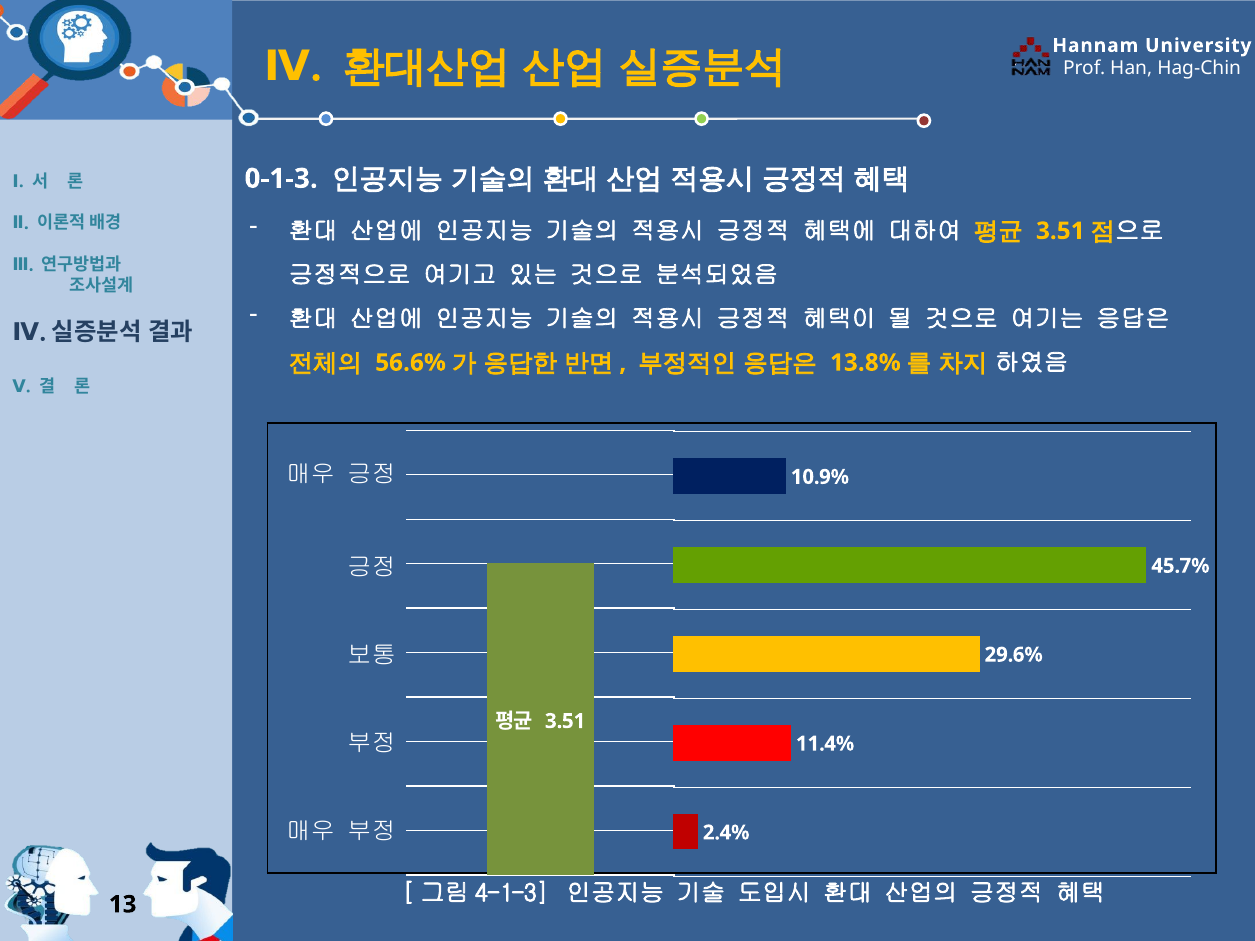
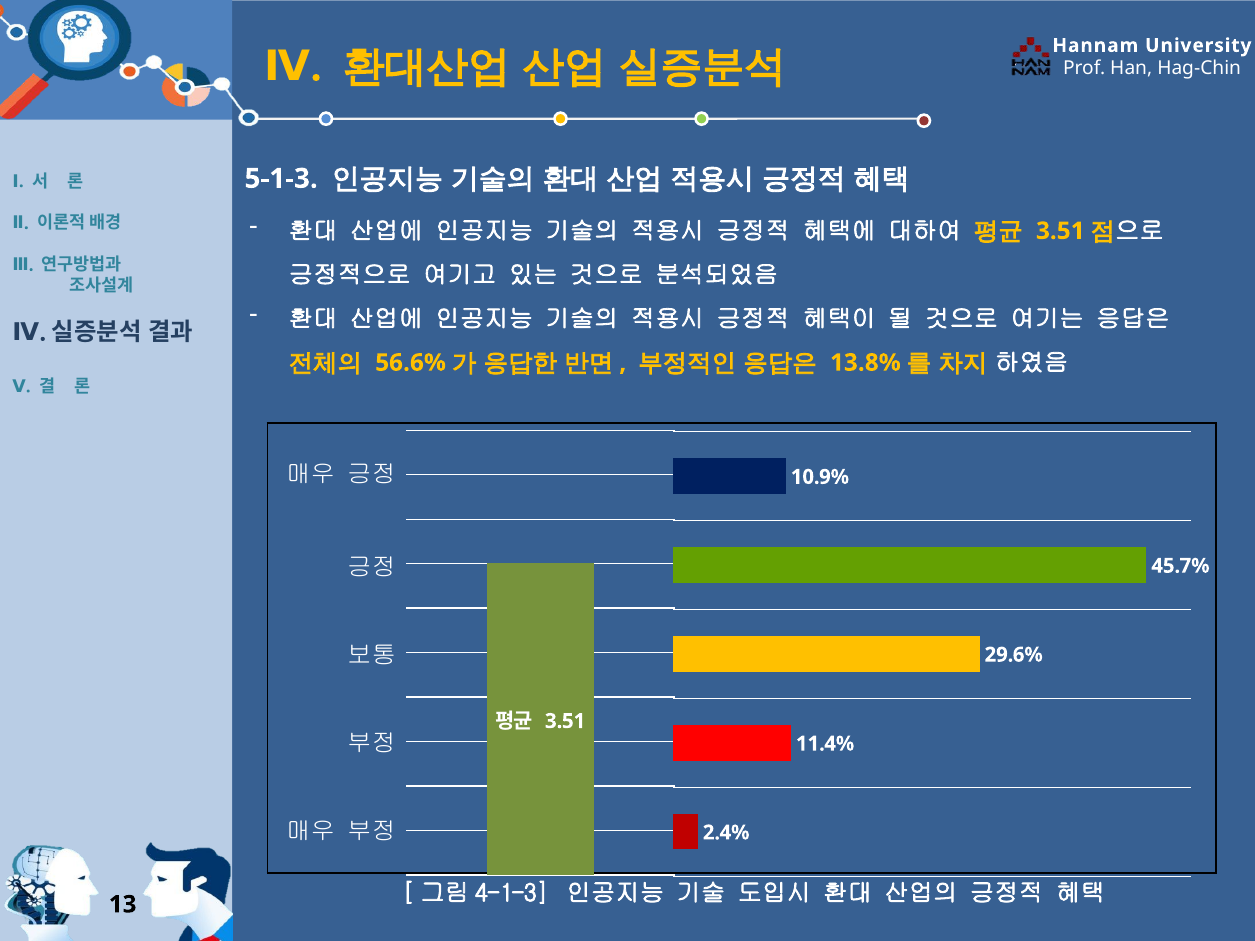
0-1-3: 0-1-3 -> 5-1-3 (281, 179)
